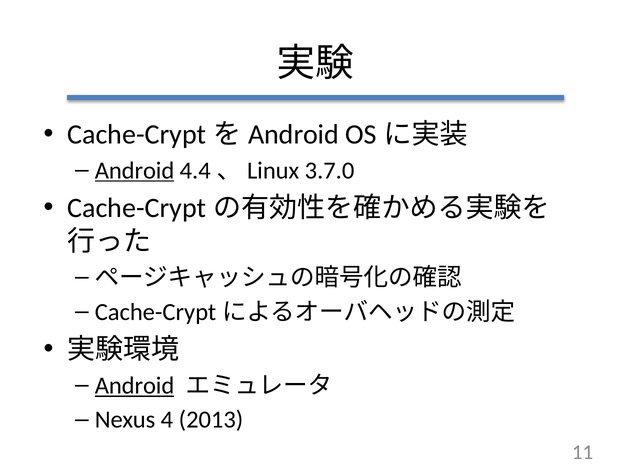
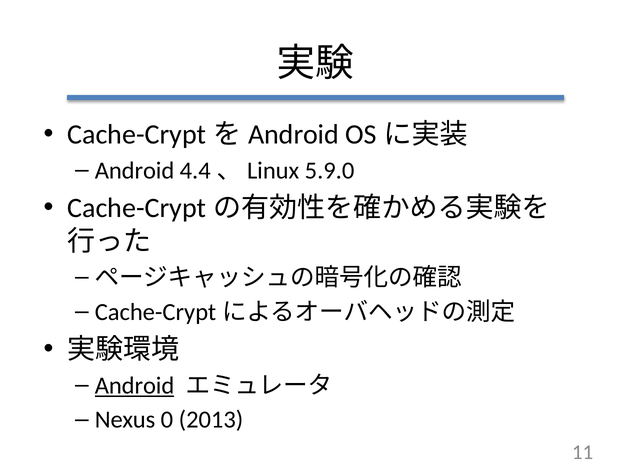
Android underline: present -> none (135, 171)
3.7.0: 3.7.0 -> 5.9.0 (330, 171)
4: 4 -> 0 (167, 420)
